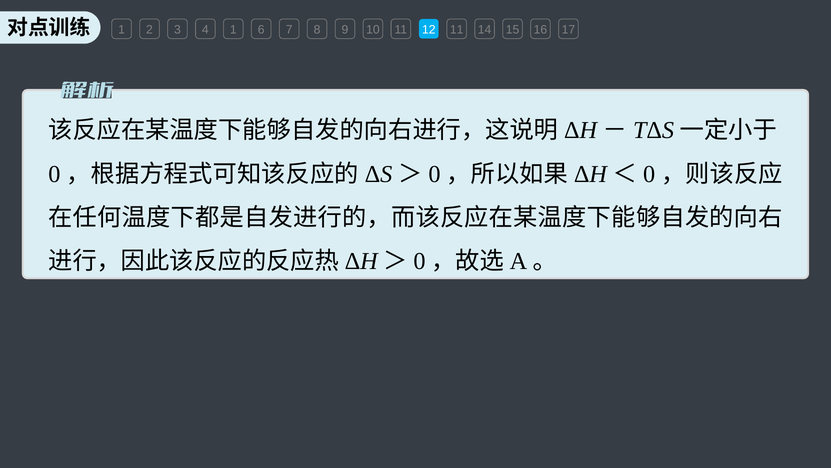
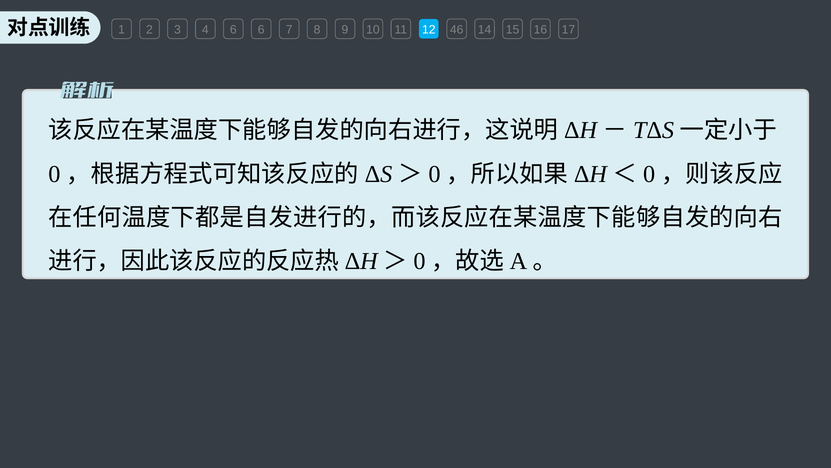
4 1: 1 -> 6 (233, 30)
12 11: 11 -> 46 (457, 30)
